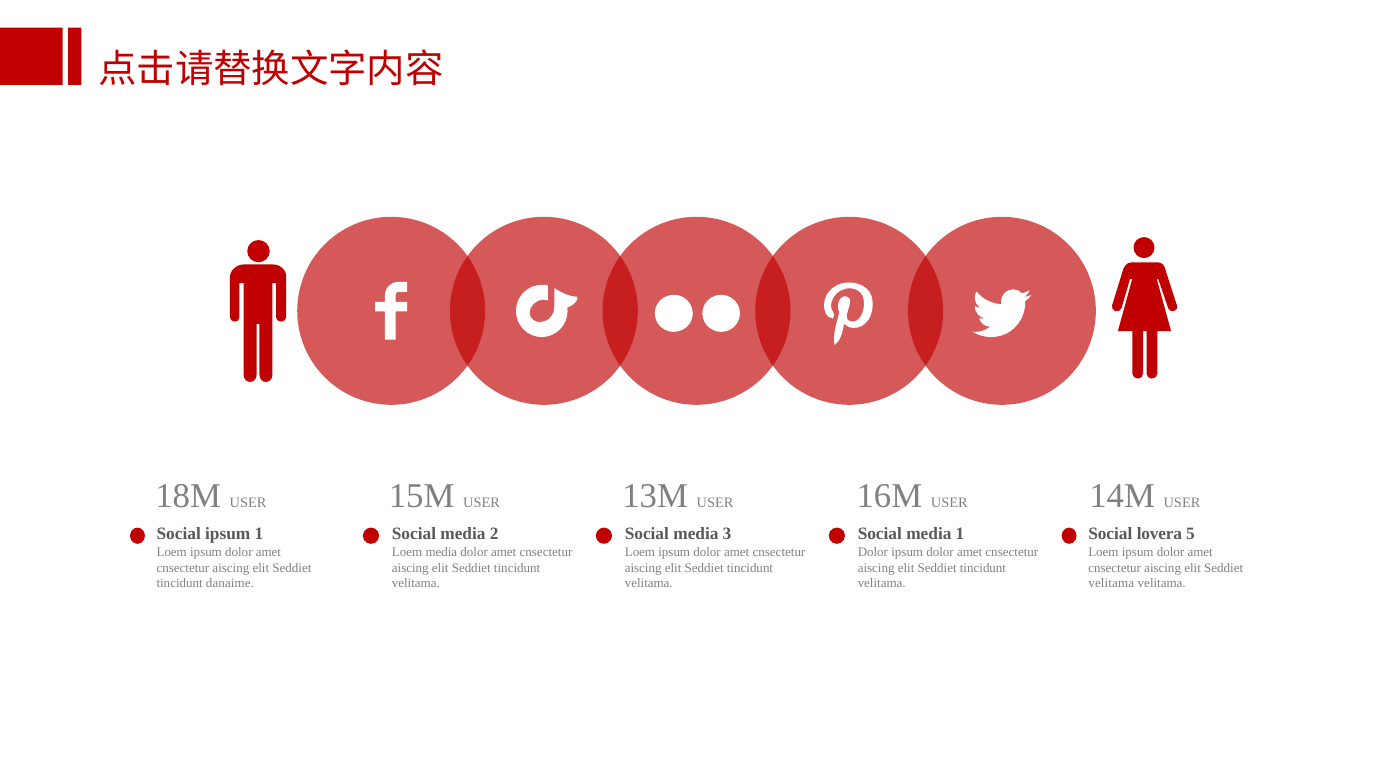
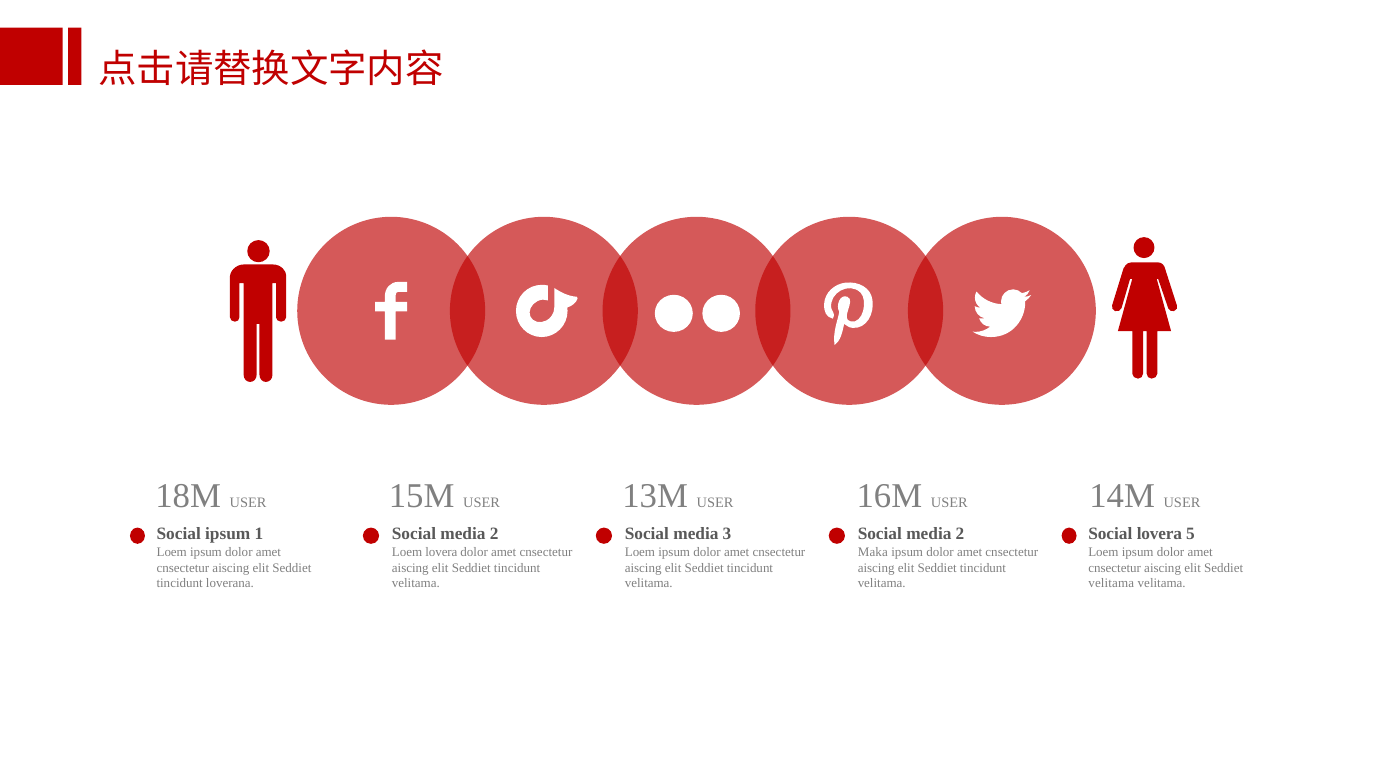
1: 1 -> 2 (960, 534)
Loem media: media -> lovera (441, 552)
Dolor: Dolor -> Maka (873, 552)
danaime: danaime -> loverana (230, 583)
